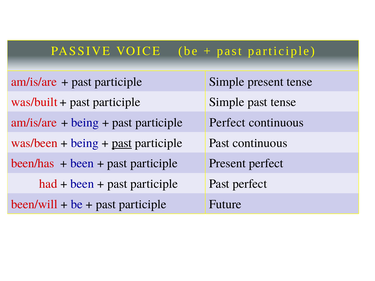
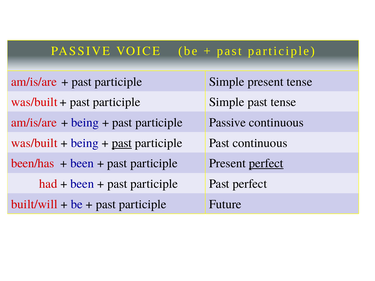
participle Perfect: Perfect -> Passive (227, 123)
was/been: was/been -> was/built (34, 143)
perfect underline: none -> present (266, 164)
been/will: been/will -> built/will (34, 204)
